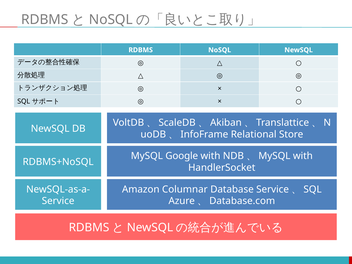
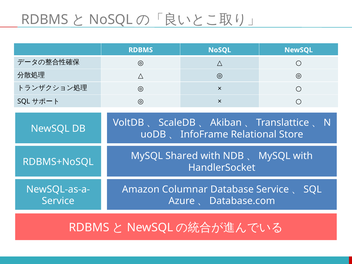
Google: Google -> Shared (182, 156)
